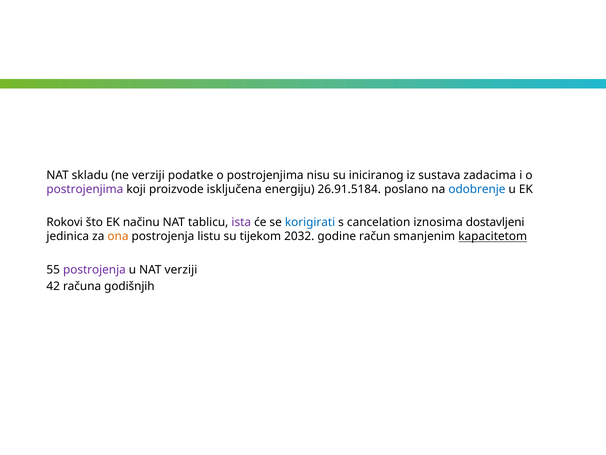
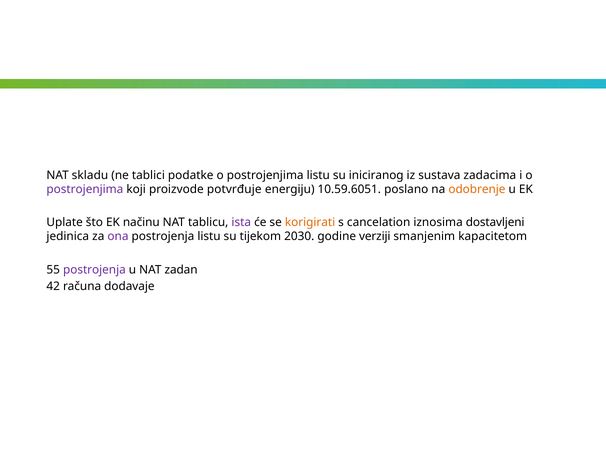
ne verziji: verziji -> tablici (148, 175)
postrojenjima nisu: nisu -> listu (318, 175)
isključena: isključena -> potvrđuje (234, 189)
26.91.5184: 26.91.5184 -> 10.59.6051 (349, 189)
odobrenje colour: blue -> orange (477, 189)
Rokovi: Rokovi -> Uplate (65, 222)
korigirati colour: blue -> orange (310, 222)
ona colour: orange -> purple (118, 236)
2032: 2032 -> 2030 (299, 236)
račun: račun -> verziji (375, 236)
kapacitetom underline: present -> none (493, 236)
NAT verziji: verziji -> zadan (181, 269)
godišnjih: godišnjih -> dodavaje (129, 286)
